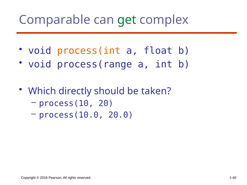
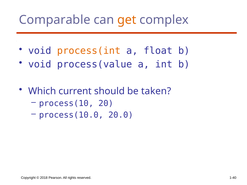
get colour: green -> orange (127, 20)
process(range: process(range -> process(value (95, 64)
directly: directly -> current (75, 91)
